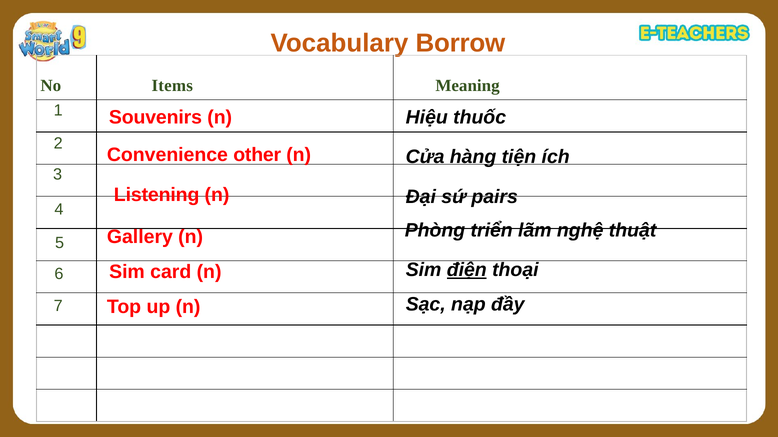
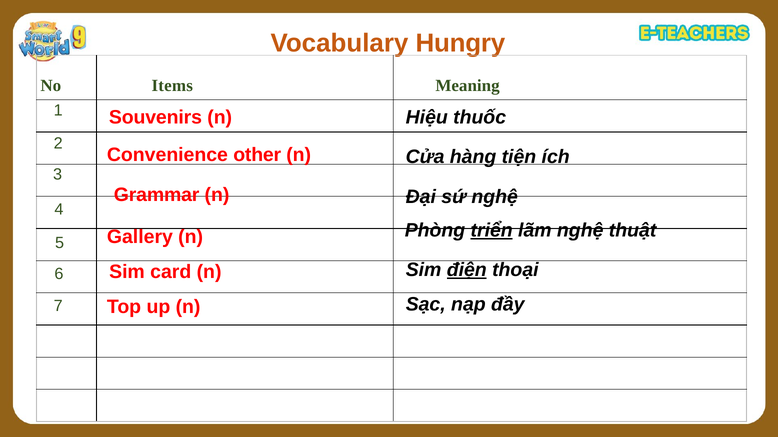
Borrow: Borrow -> Hungry (460, 43)
Listening: Listening -> Grammar (157, 195)
sứ pairs: pairs -> nghệ (495, 197)
triển underline: none -> present (492, 231)
